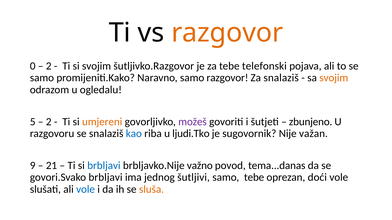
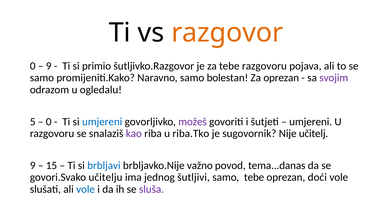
2: 2 -> 9 (49, 66)
si svojim: svojim -> primio (97, 66)
tebe telefonski: telefonski -> razgovoru (264, 66)
samo razgovor: razgovor -> bolestan (227, 78)
Za snalaziš: snalaziš -> oprezan (281, 78)
svojim colour: orange -> purple (334, 78)
2: 2 -> 0 (49, 122)
umjereni colour: orange -> blue (102, 122)
zbunjeno: zbunjeno -> umjereni (311, 122)
kao colour: blue -> purple (134, 134)
ljudi.Tko: ljudi.Tko -> riba.Tko (191, 134)
važan: važan -> učitelj (314, 134)
21: 21 -> 15 (51, 166)
govori.Svako brbljavi: brbljavi -> učitelju (105, 178)
sluša colour: orange -> purple (152, 190)
